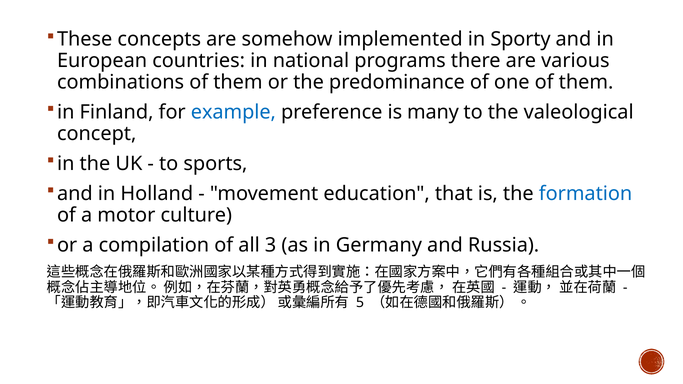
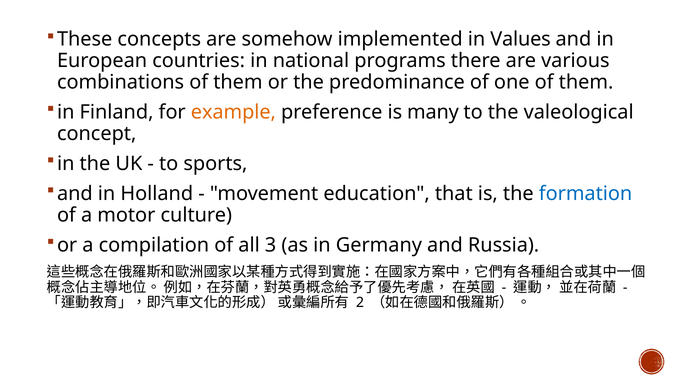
Sporty: Sporty -> Values (521, 39)
example colour: blue -> orange (233, 112)
5: 5 -> 2 (360, 303)
